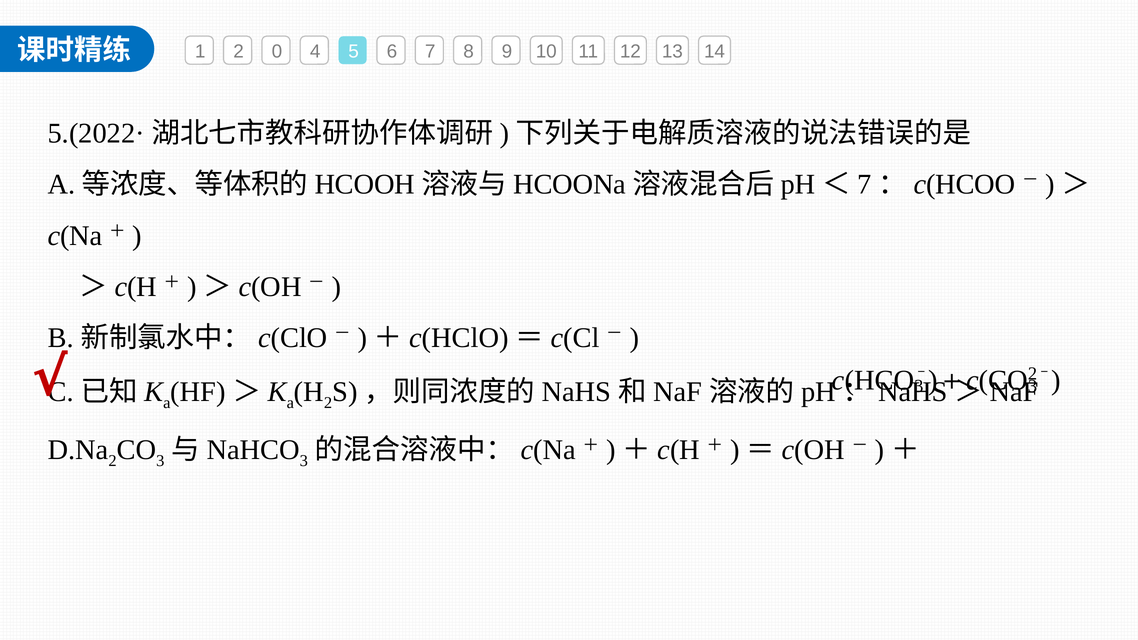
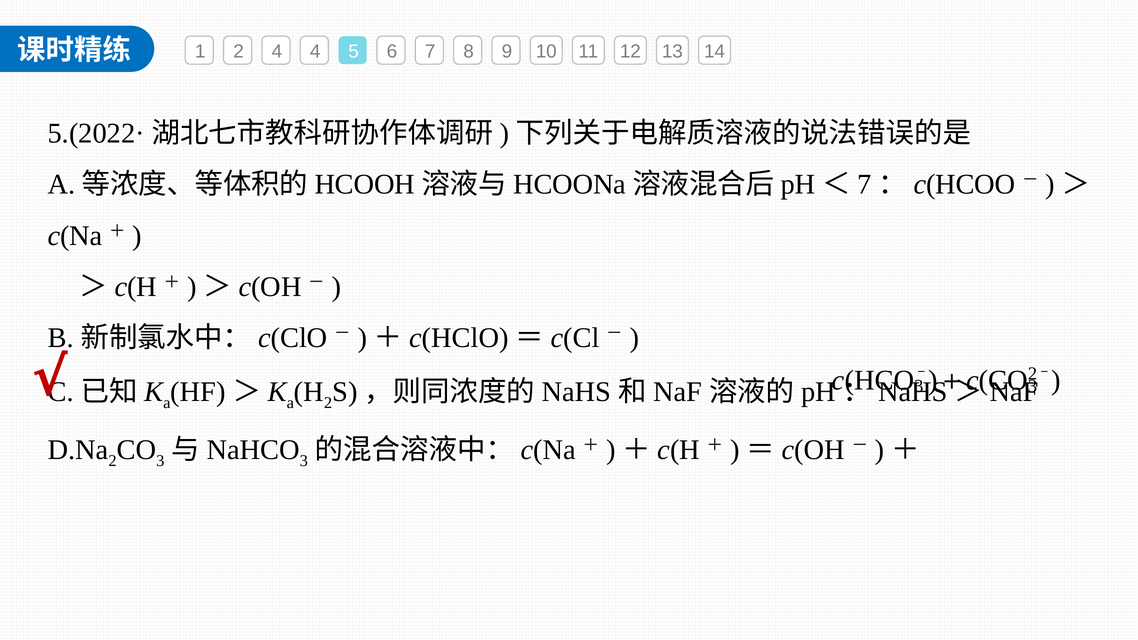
2 0: 0 -> 4 (277, 52)
